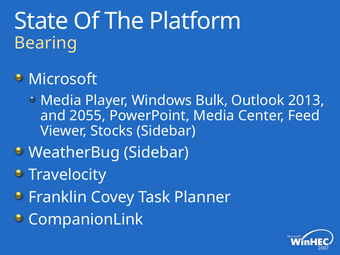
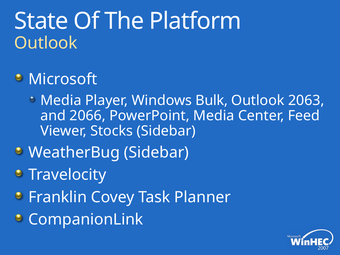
Bearing: Bearing -> Outlook (46, 43)
2013: 2013 -> 2063 (306, 100)
2055: 2055 -> 2066 (88, 116)
